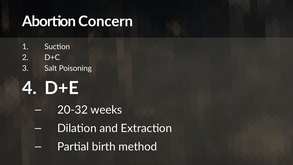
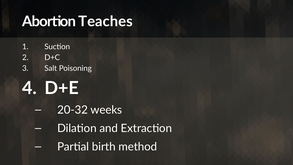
Concern: Concern -> Teaches (106, 21)
